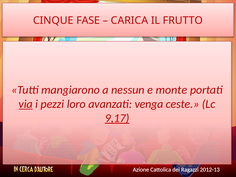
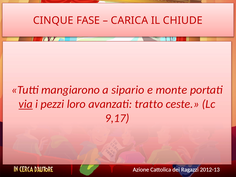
FRUTTO: FRUTTO -> CHIUDE (183, 21)
nessun: nessun -> sipario (128, 90)
venga: venga -> tratto (149, 104)
9,17 underline: present -> none (117, 118)
